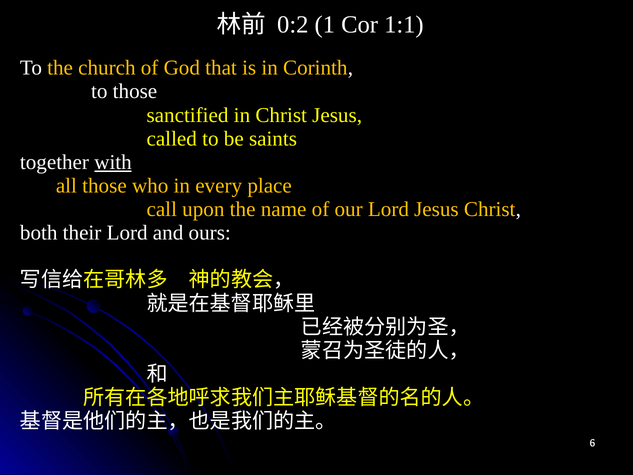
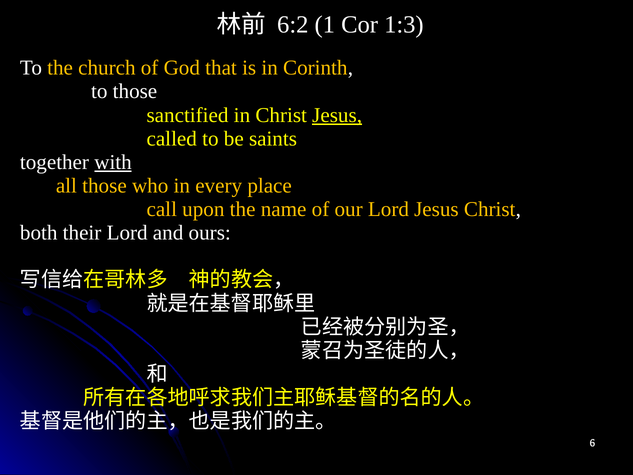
0:2: 0:2 -> 6:2 (293, 25)
1:1: 1:1 -> 1:3 (404, 25)
Jesus underline: none -> present (337, 115)
